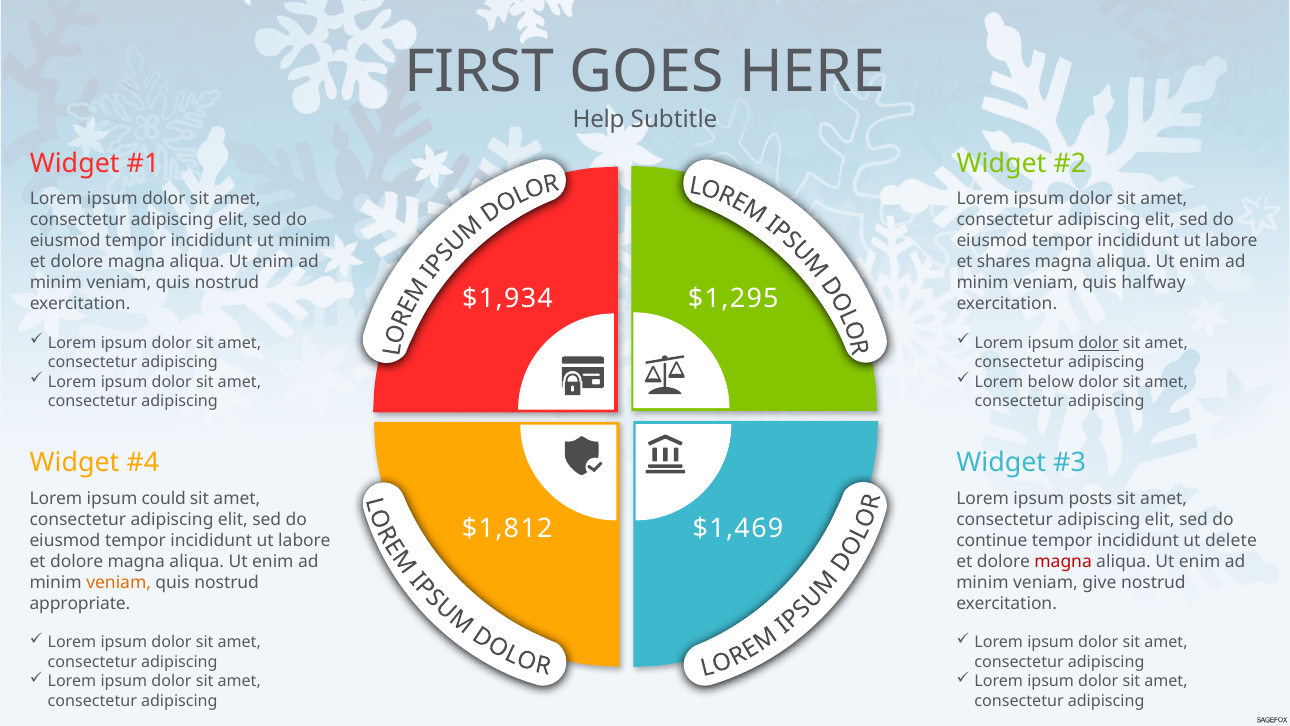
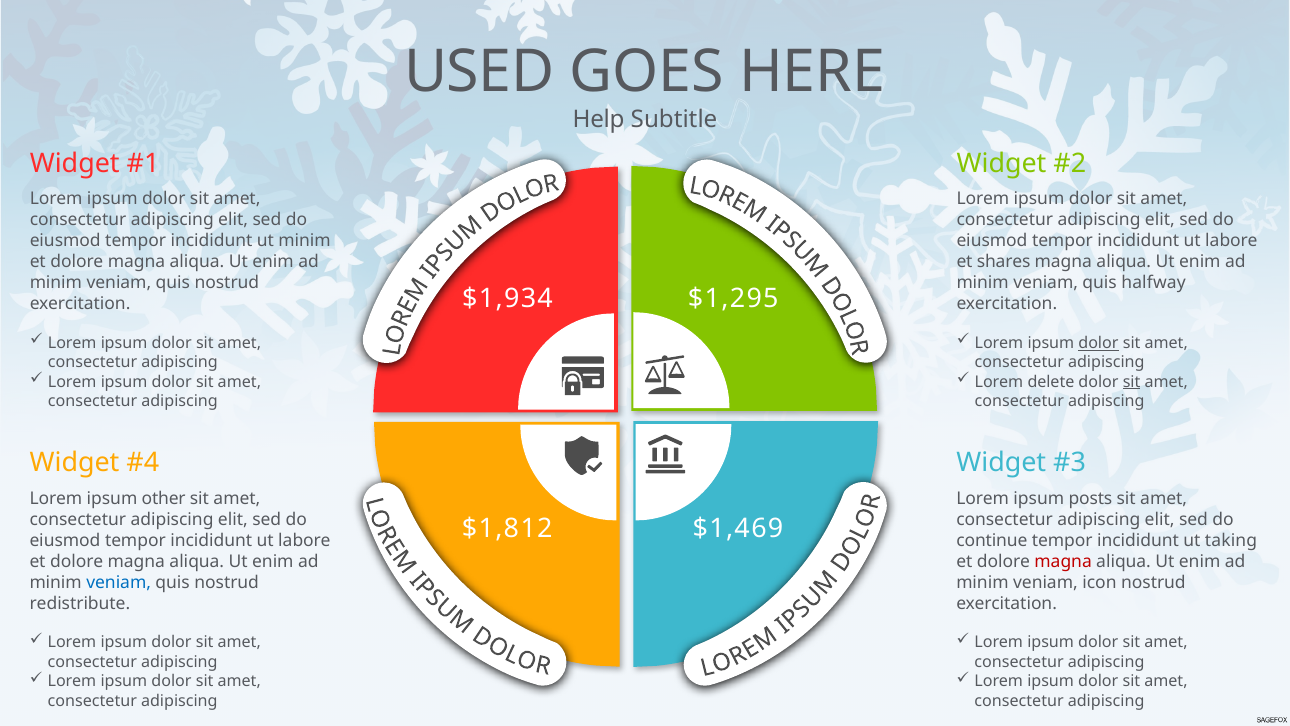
FIRST: FIRST -> USED (479, 72)
below: below -> delete (1051, 382)
sit underline: none -> present (1132, 382)
could: could -> other (164, 498)
delete: delete -> taking (1231, 540)
veniam colour: orange -> blue (119, 582)
give: give -> icon (1099, 582)
appropriate: appropriate -> redistribute (80, 603)
